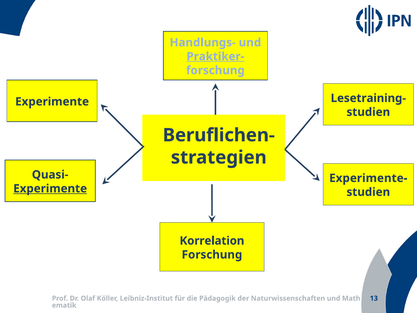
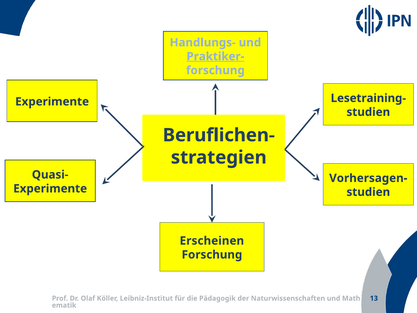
Experimente-: Experimente- -> Vorhersagen- (368, 178)
Experimente underline: present -> none (50, 188)
Korrelation: Korrelation -> Erscheinen (212, 241)
